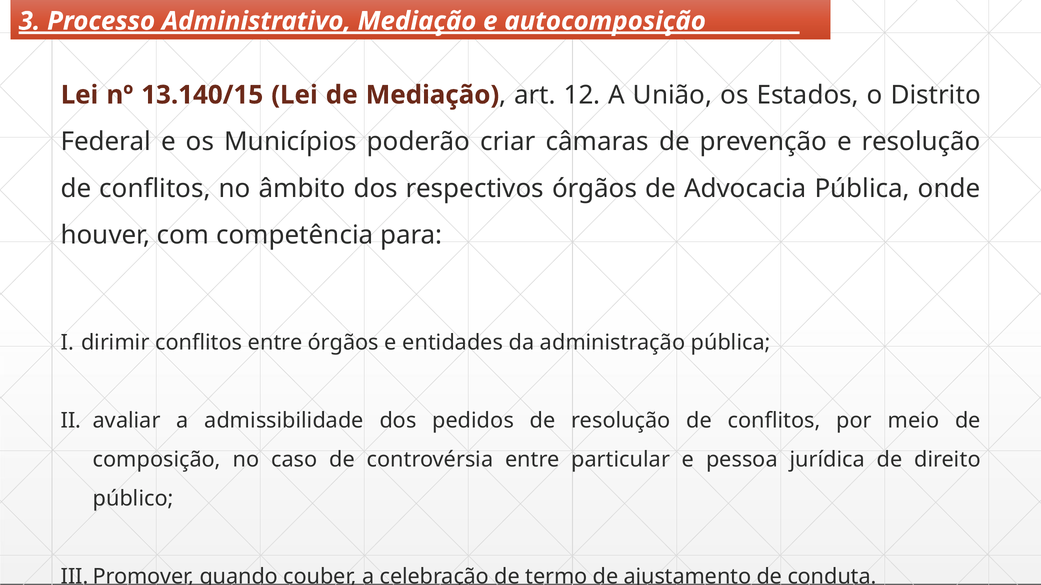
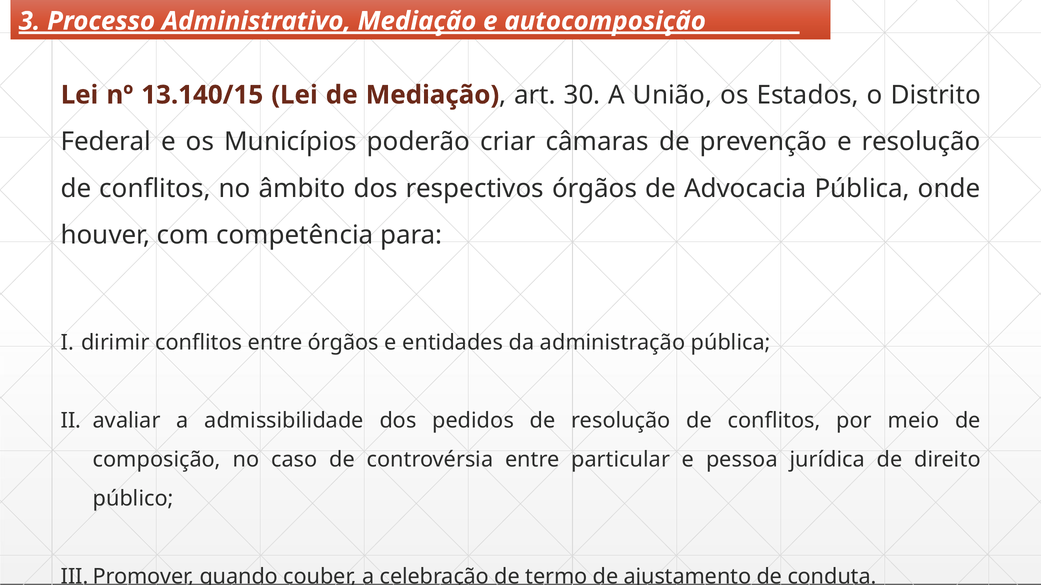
12: 12 -> 30 (582, 95)
